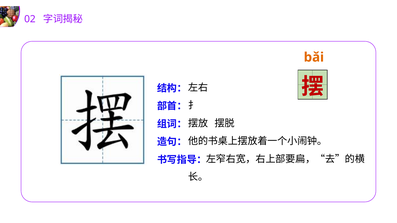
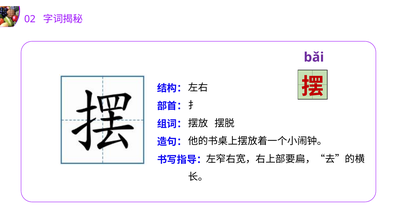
bǎi colour: orange -> purple (314, 57)
